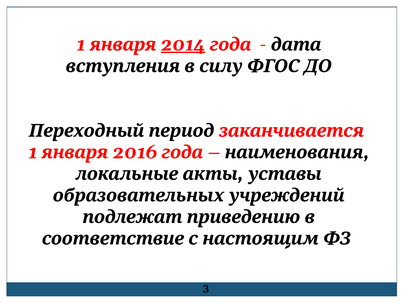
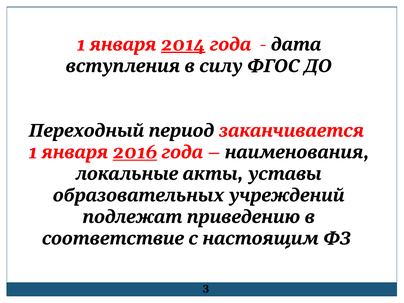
2016 underline: none -> present (135, 152)
